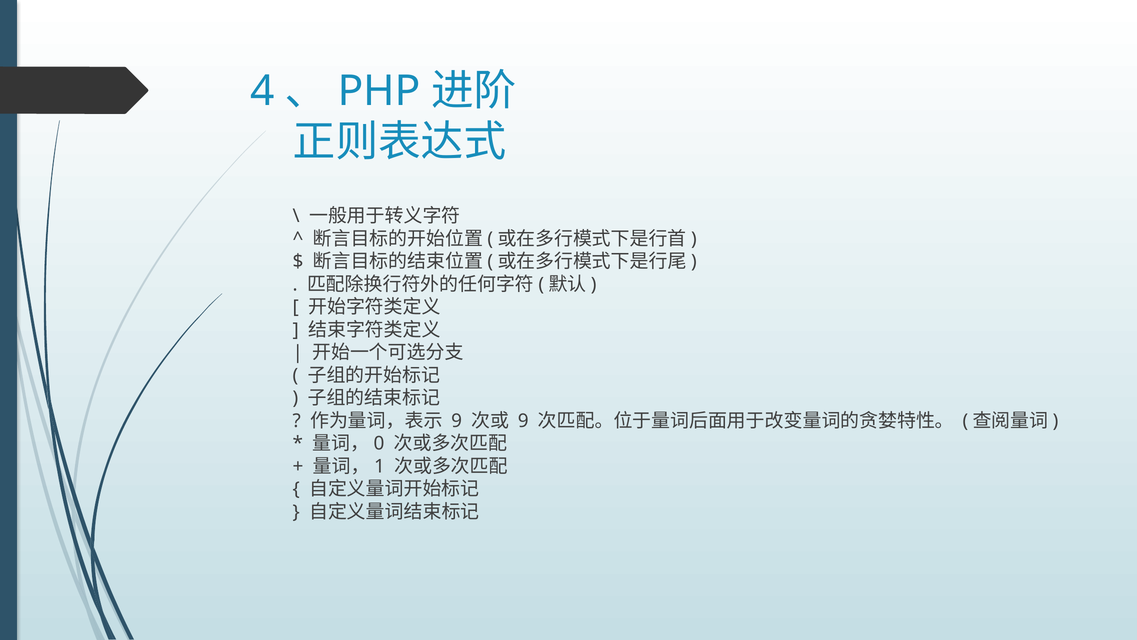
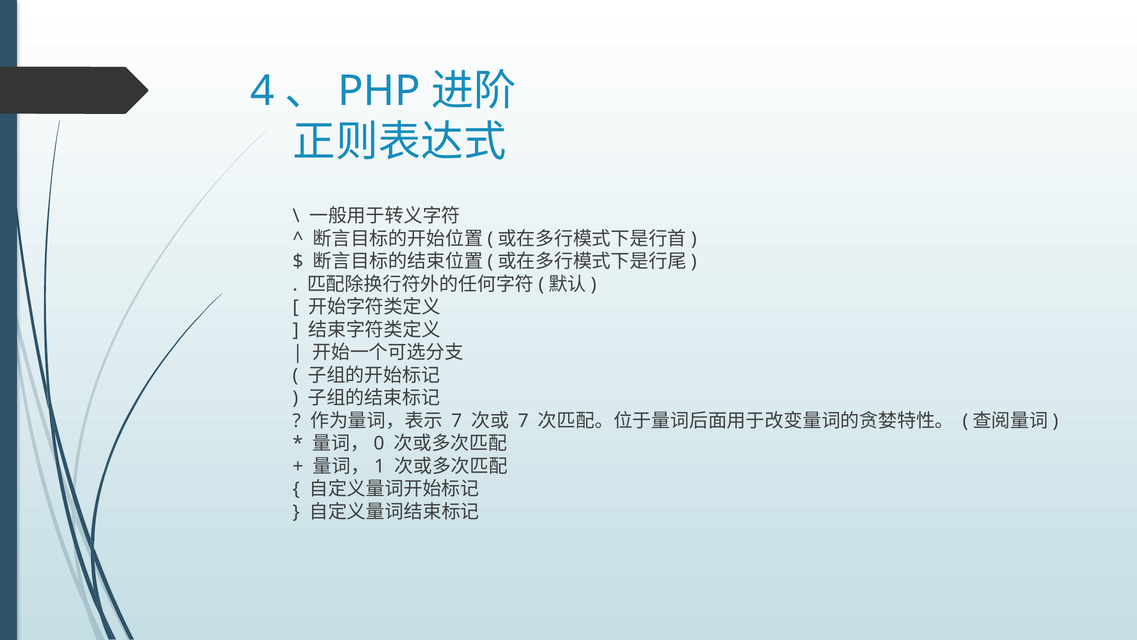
9: 9 -> 7 (457, 420)
9: 9 -> 7 (523, 420)
